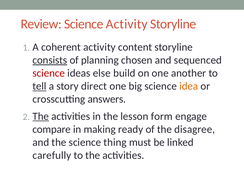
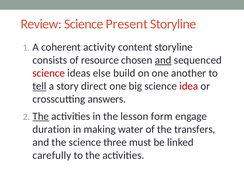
Science Activity: Activity -> Present (127, 24)
consists underline: present -> none (50, 60)
planning: planning -> resource (100, 60)
and underline: none -> present (163, 60)
idea colour: orange -> red (189, 86)
compare: compare -> duration (52, 129)
ready: ready -> water (131, 129)
disagree: disagree -> transfers (195, 129)
thing: thing -> three (115, 142)
